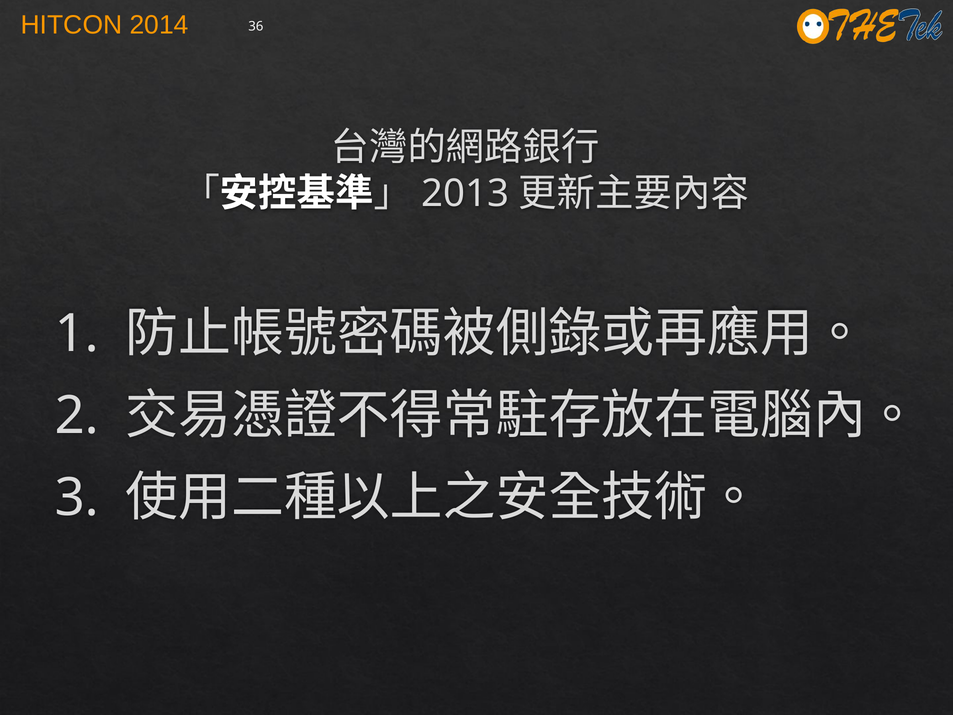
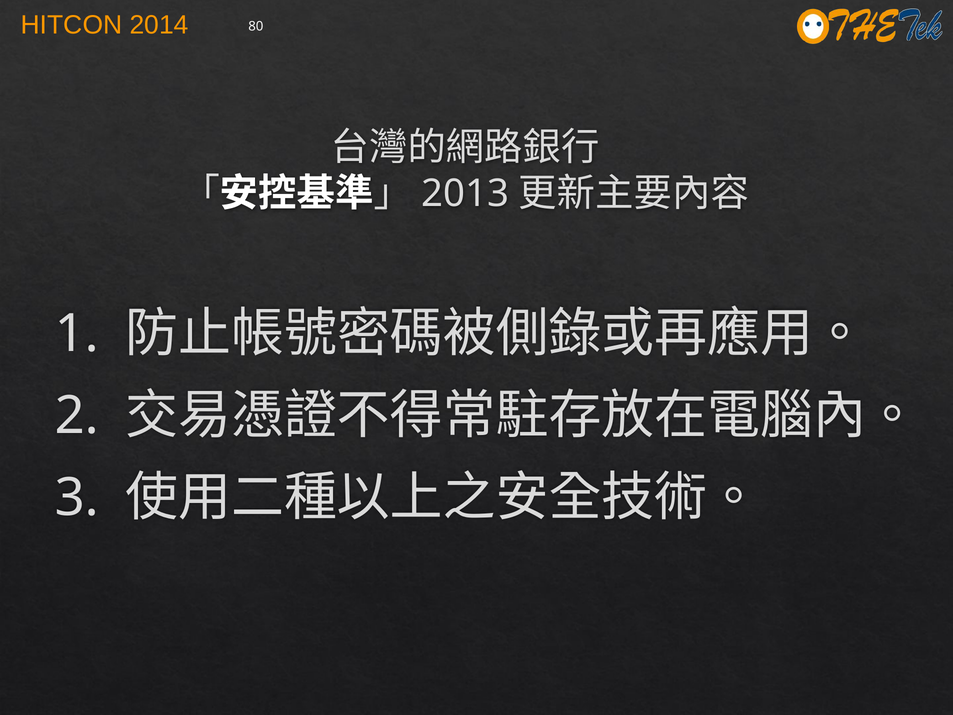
36: 36 -> 80 (256, 26)
